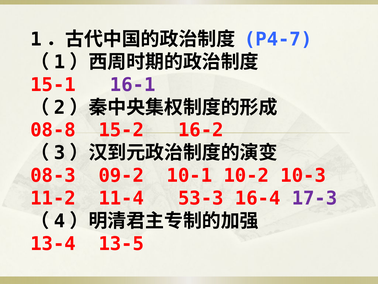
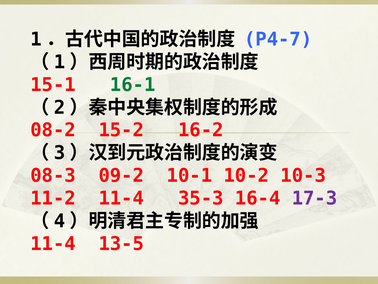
16-1 colour: purple -> green (133, 85)
08-8: 08-8 -> 08-2 (53, 130)
53-3: 53-3 -> 35-3 (201, 198)
13-4: 13-4 -> 11-4 (53, 243)
